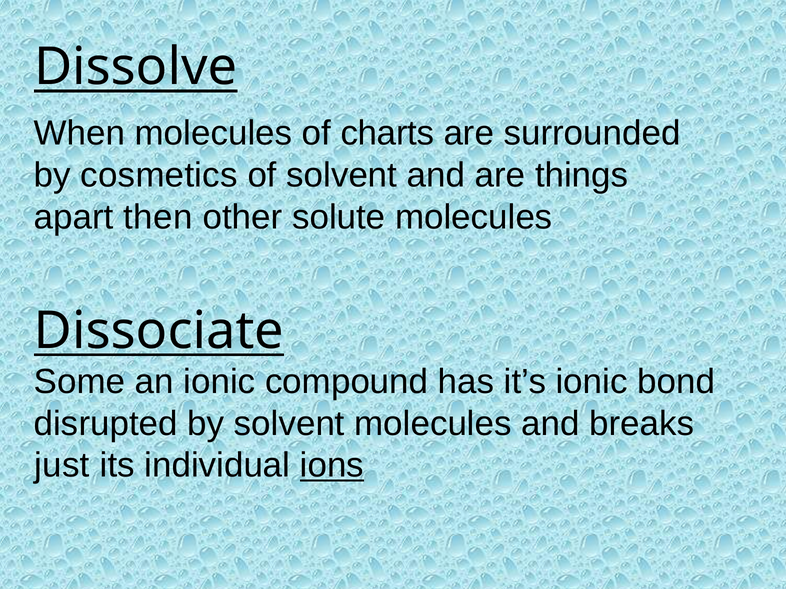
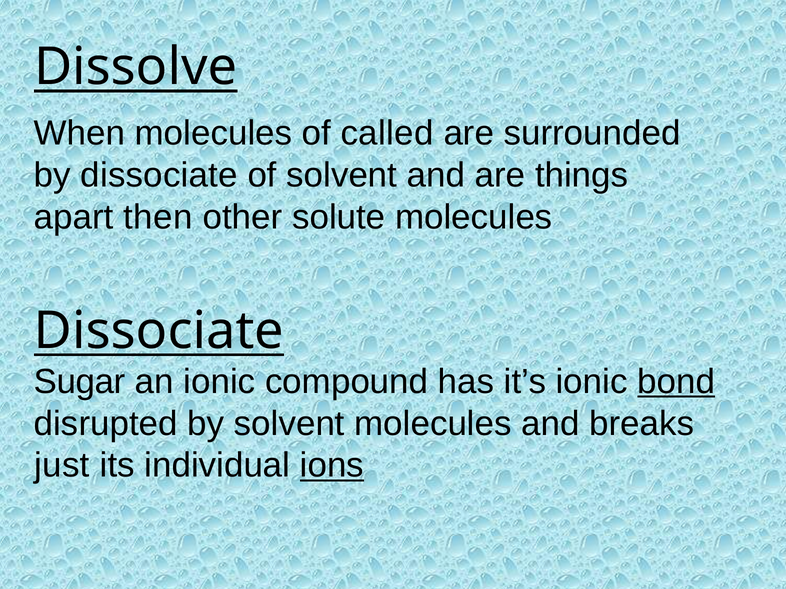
charts: charts -> called (387, 133)
by cosmetics: cosmetics -> dissociate (159, 175)
Some: Some -> Sugar (80, 382)
bond underline: none -> present (676, 382)
